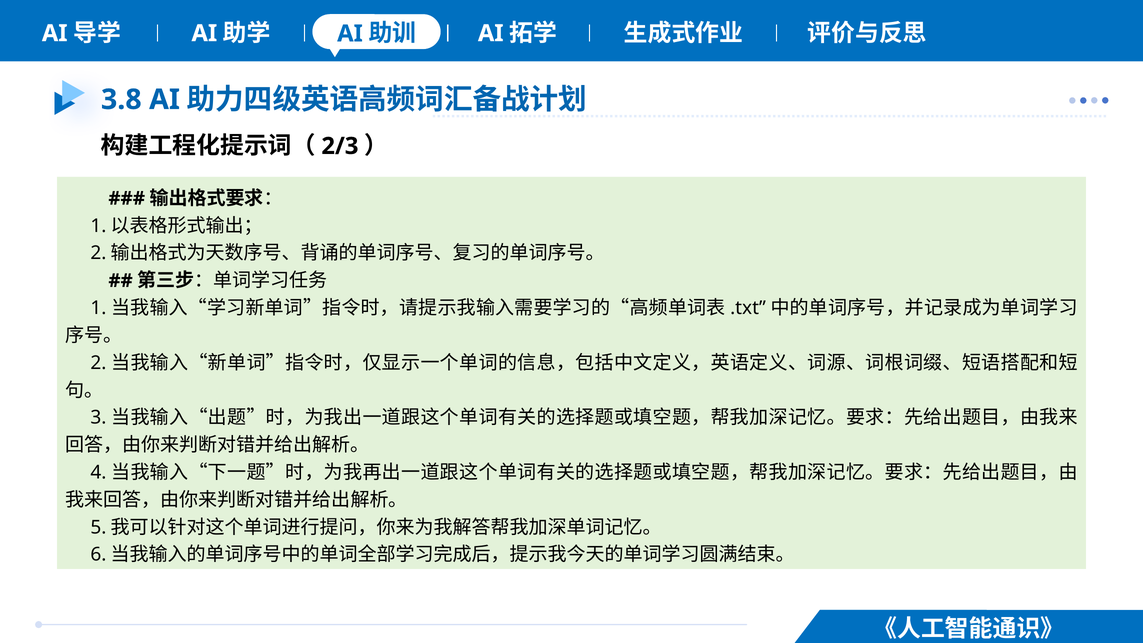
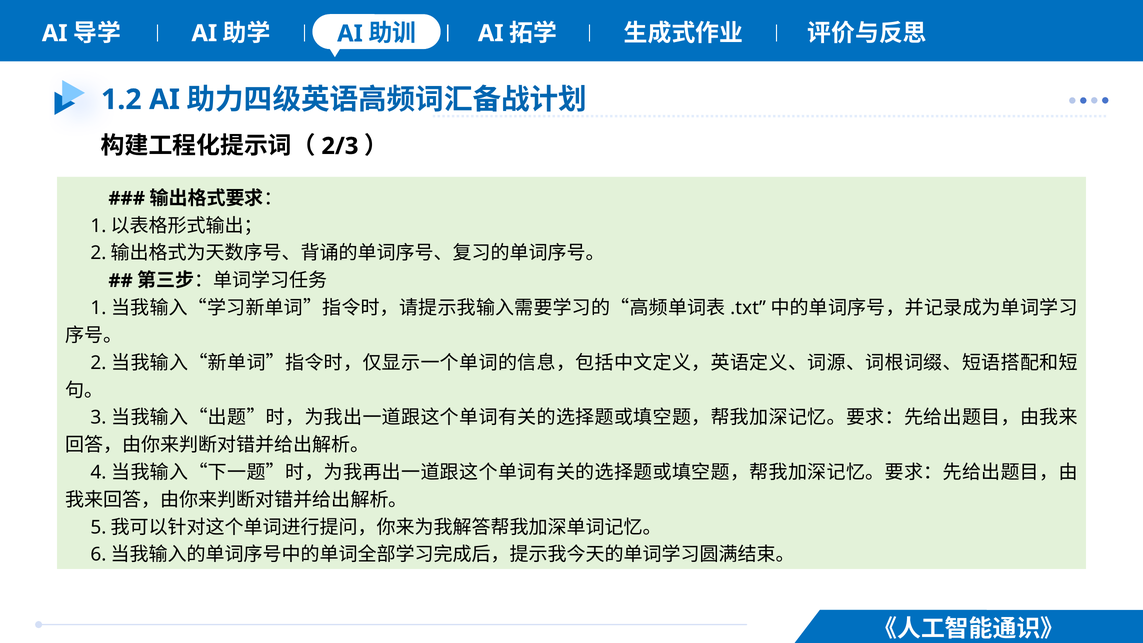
3.8: 3.8 -> 1.2 (121, 100)
